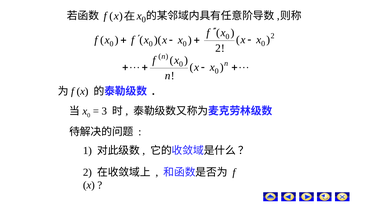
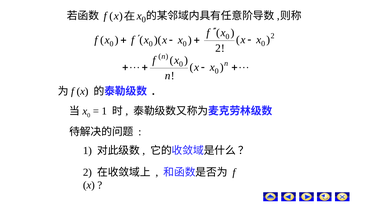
3: 3 -> 1 (104, 111)
